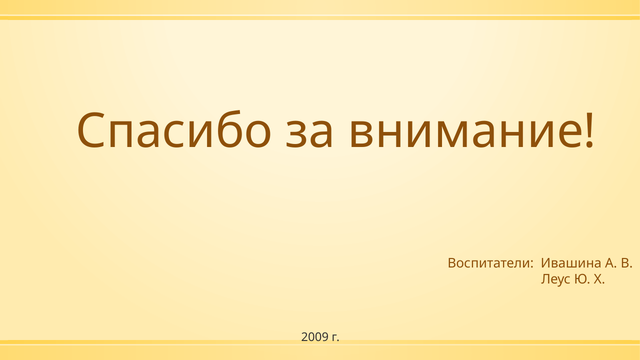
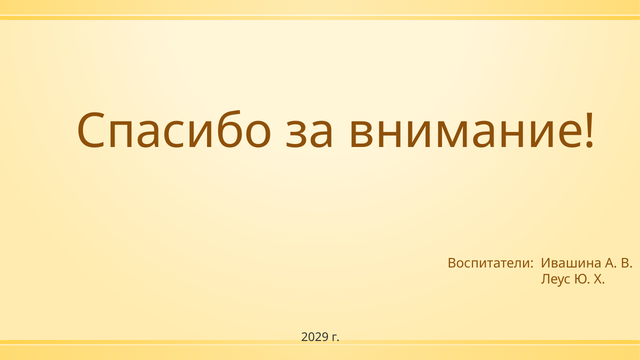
2009: 2009 -> 2029 (315, 337)
